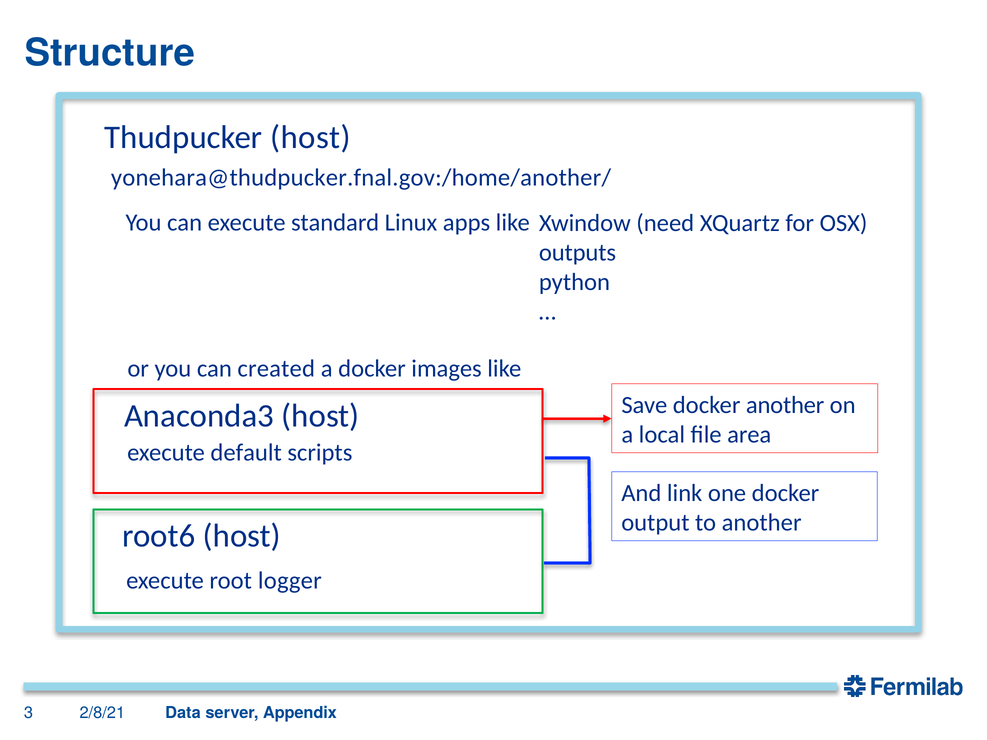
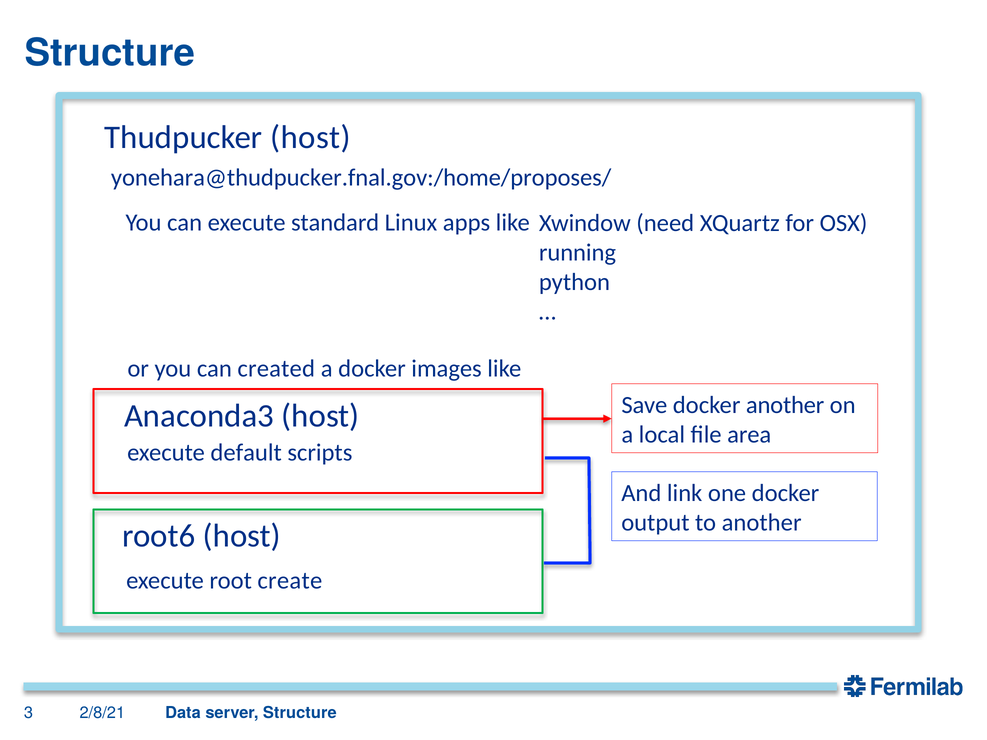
yonehara@thudpucker.fnal.gov:/home/another/: yonehara@thudpucker.fnal.gov:/home/another/ -> yonehara@thudpucker.fnal.gov:/home/proposes/ (361, 178)
outputs: outputs -> running (577, 253)
logger: logger -> create (290, 581)
server Appendix: Appendix -> Structure (300, 713)
